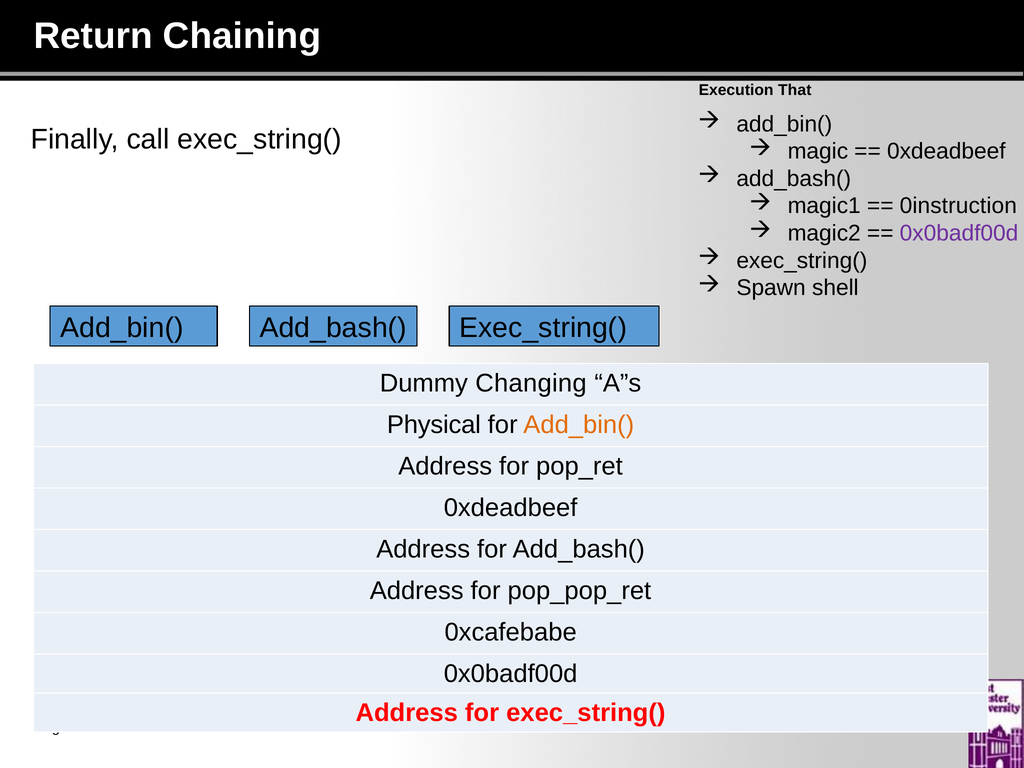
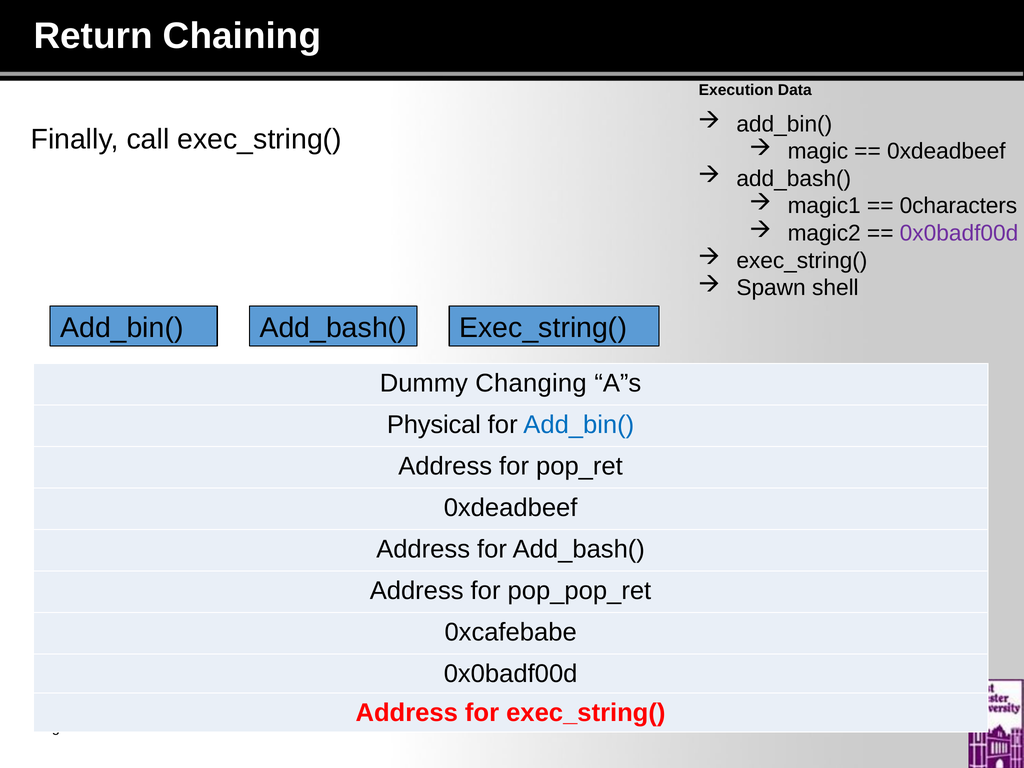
That: That -> Data (795, 90)
0instruction: 0instruction -> 0characters (958, 206)
Add_bin( colour: orange -> blue (579, 425)
